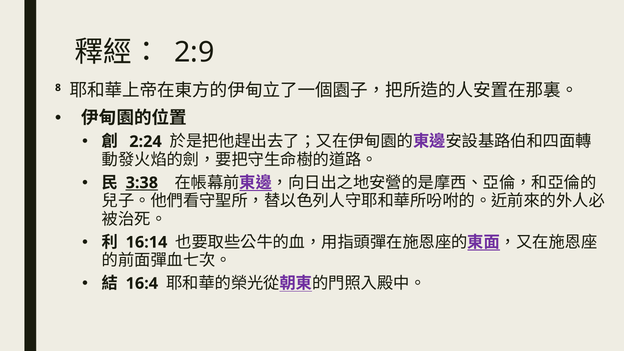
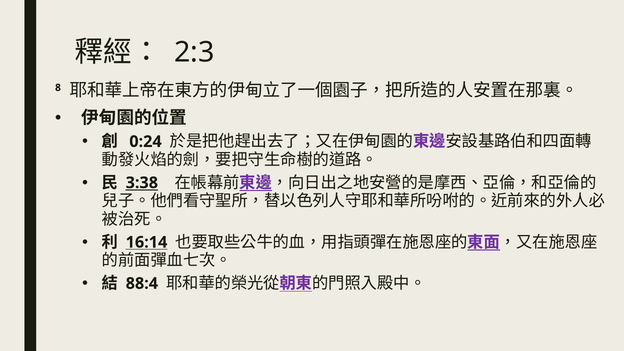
2:9: 2:9 -> 2:3 (194, 52)
2:24: 2:24 -> 0:24 (145, 142)
16:14 underline: none -> present (146, 242)
16:4: 16:4 -> 88:4 (142, 283)
